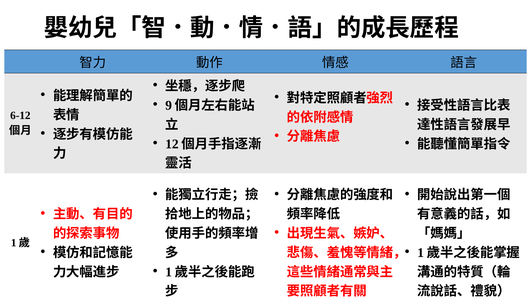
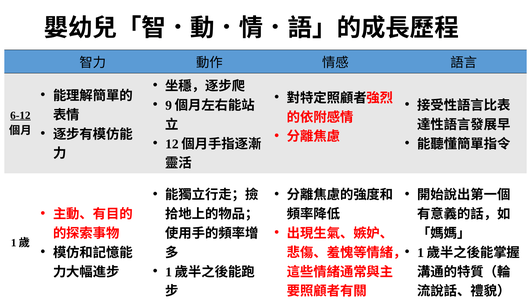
6-12 underline: none -> present (20, 115)
